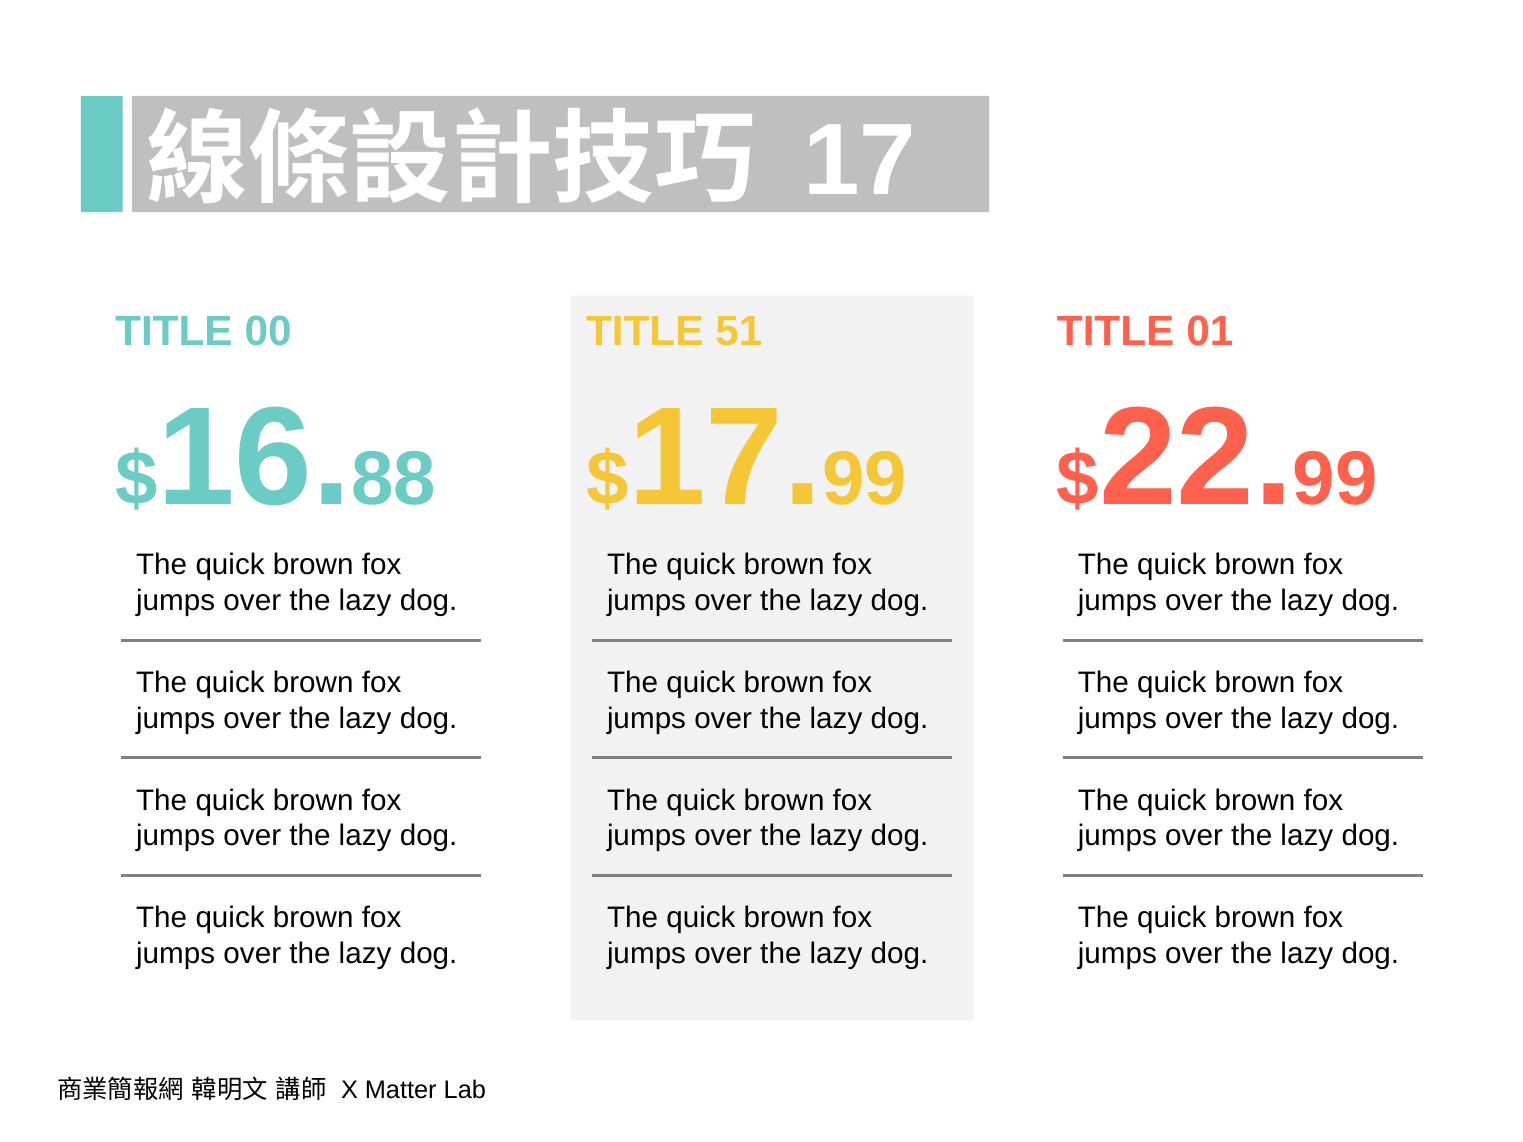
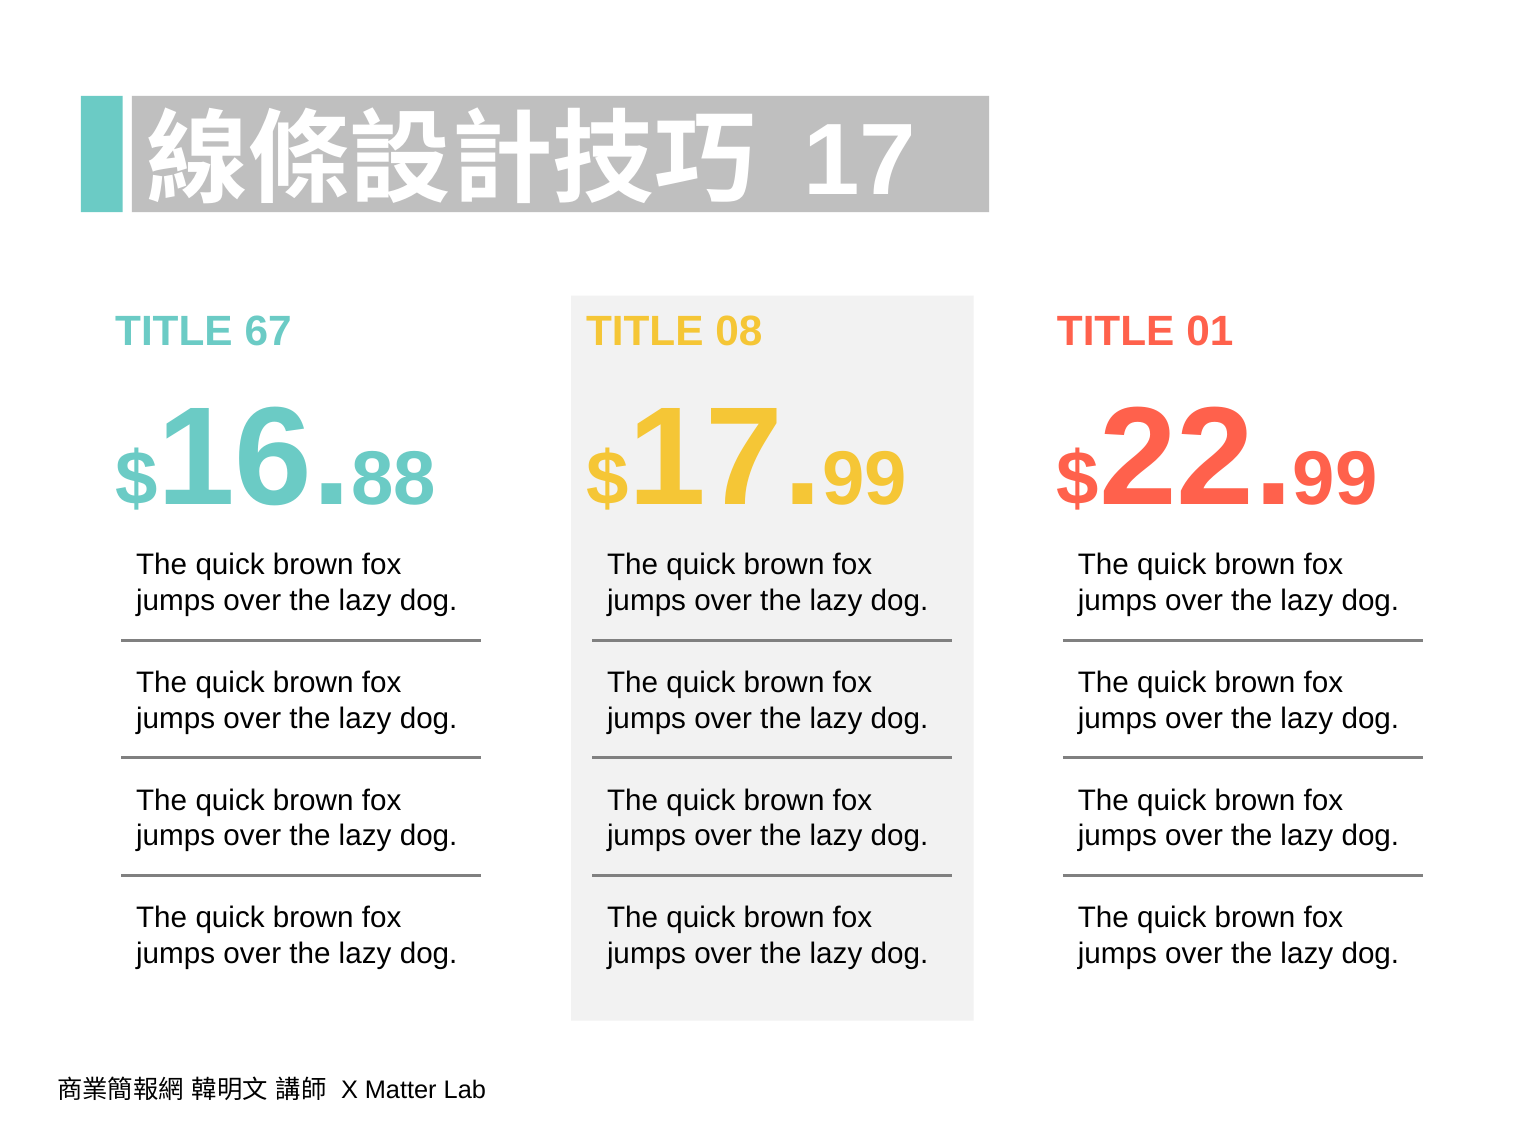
00: 00 -> 67 (268, 332)
51: 51 -> 08 (739, 332)
